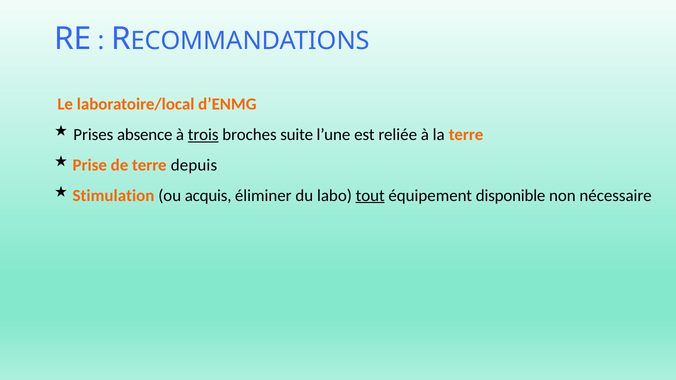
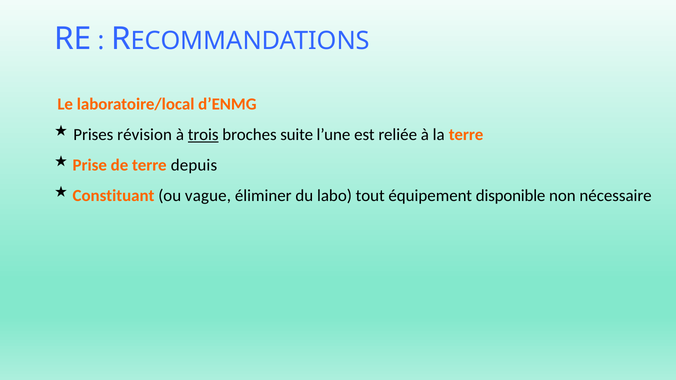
absence: absence -> révision (145, 135)
Stimulation: Stimulation -> Constituant (114, 196)
acquis: acquis -> vague (208, 196)
tout underline: present -> none (370, 196)
